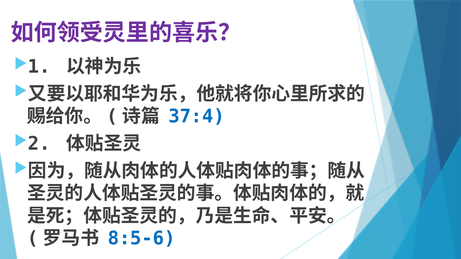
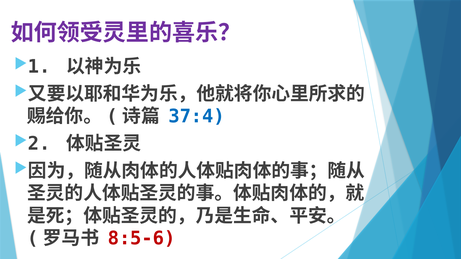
8:5-6 colour: blue -> red (142, 239)
